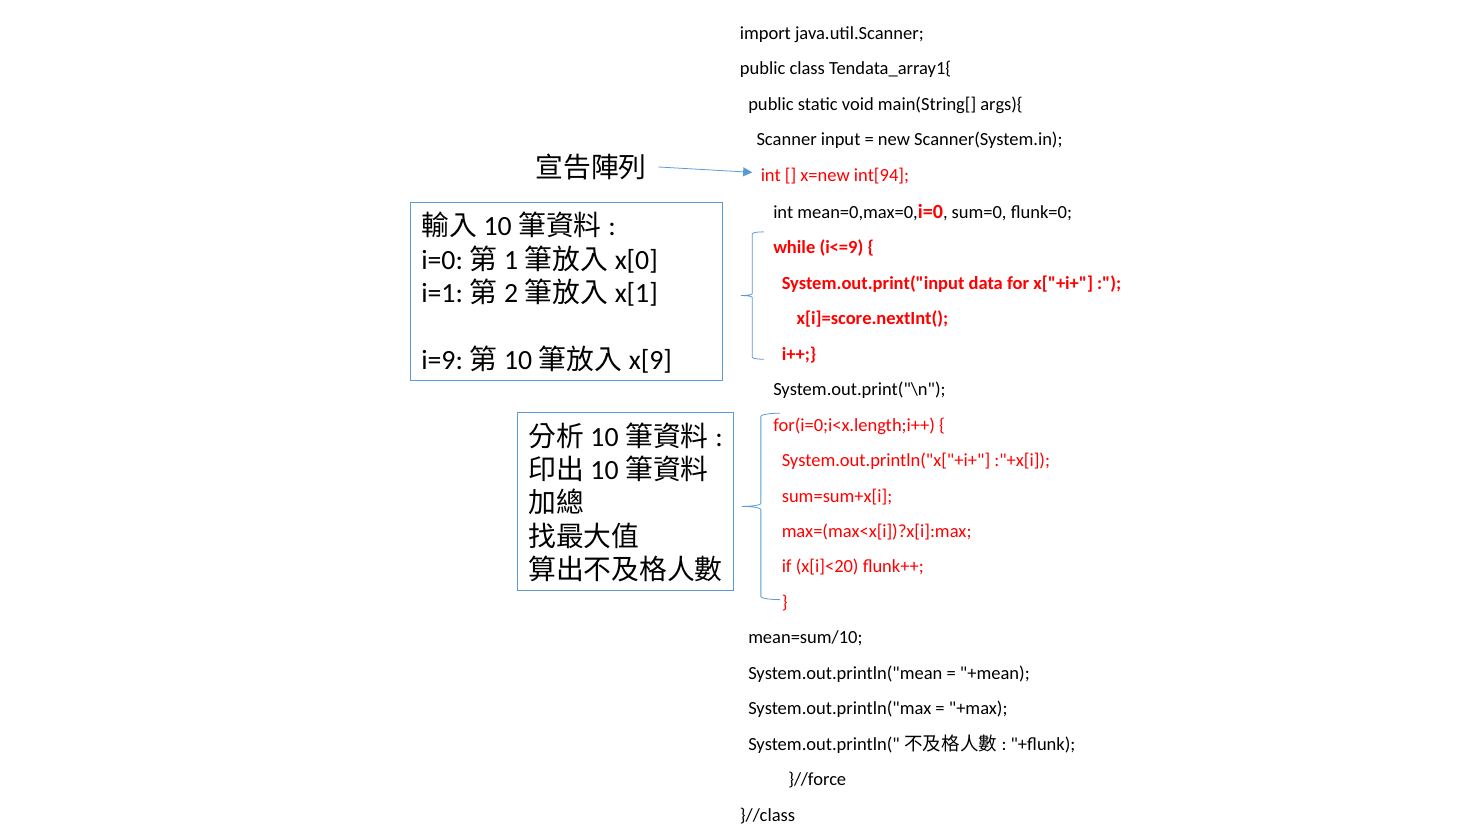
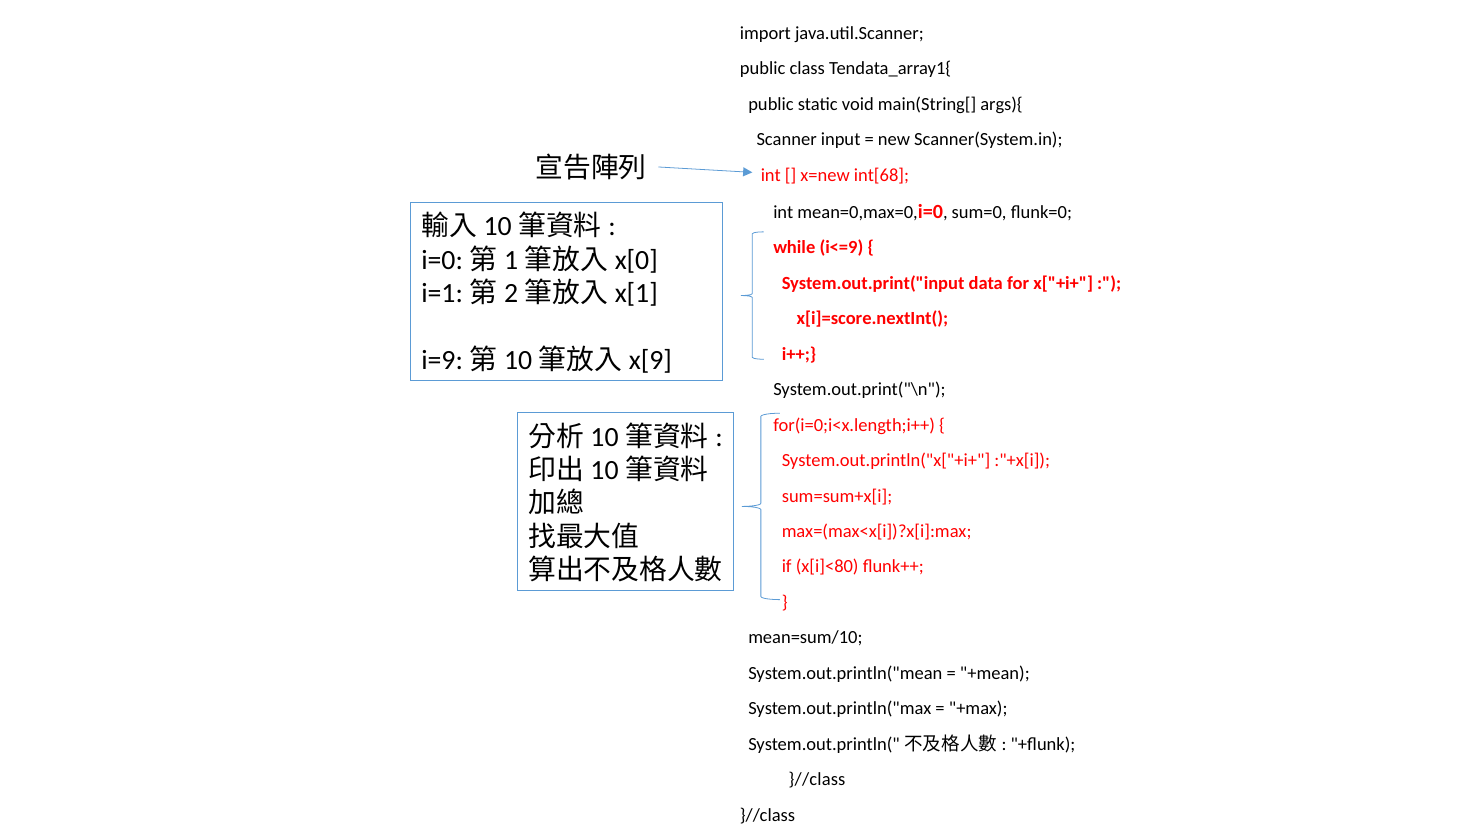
int[94: int[94 -> int[68 (881, 175)
x[i]<20: x[i]<20 -> x[i]<80 (827, 567)
}//force: }//force -> }//class (817, 779)
